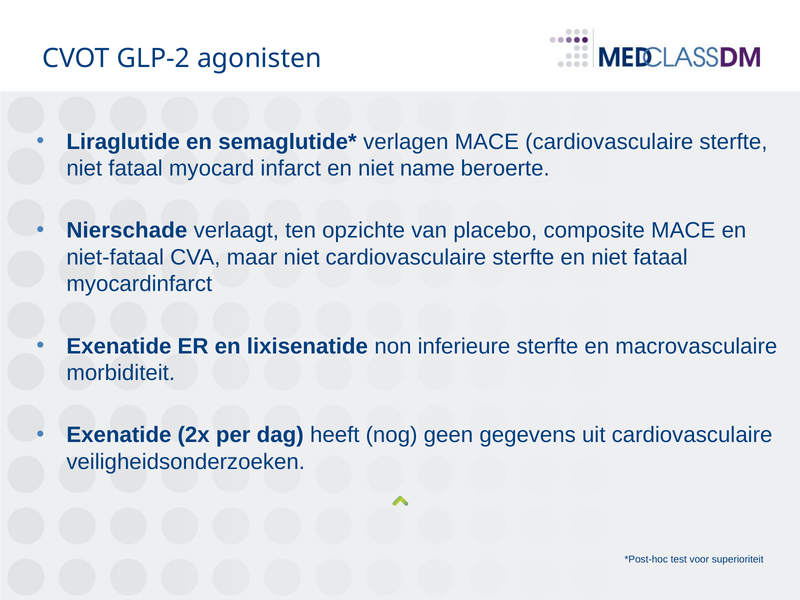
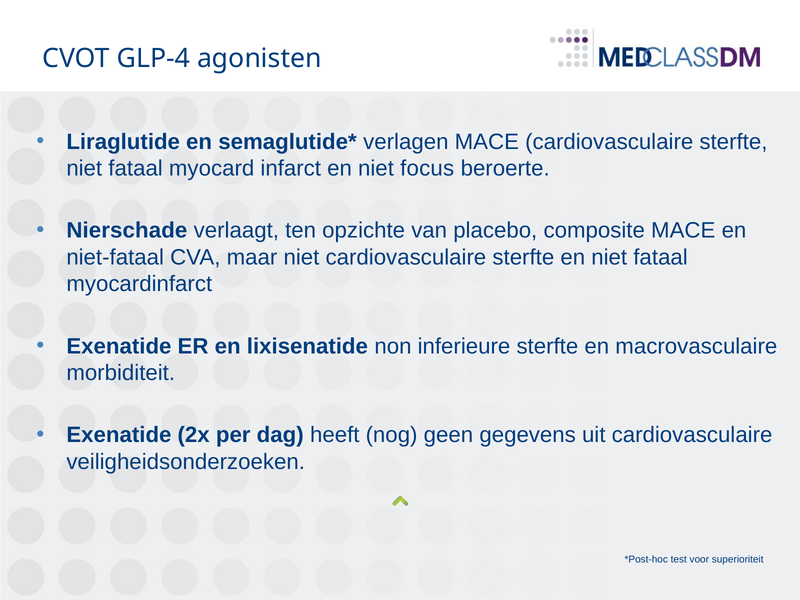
GLP-2: GLP-2 -> GLP-4 (153, 59)
name: name -> focus (427, 168)
